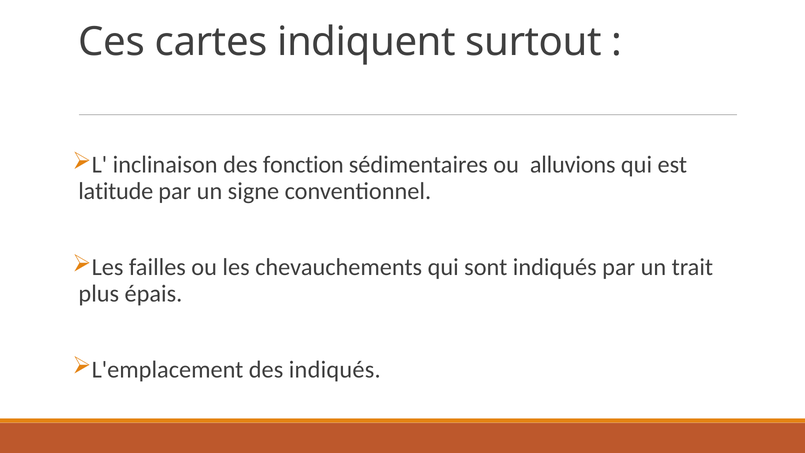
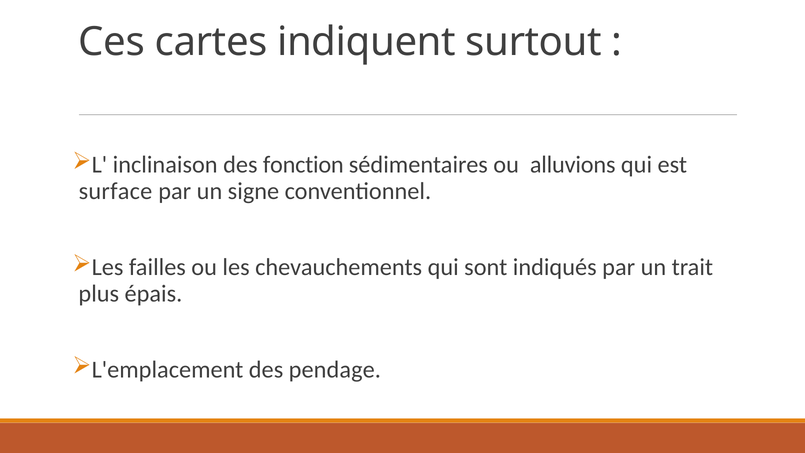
latitude: latitude -> surface (116, 191)
des indiqués: indiqués -> pendage (335, 369)
